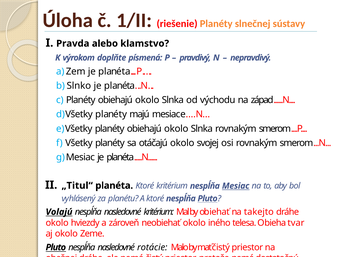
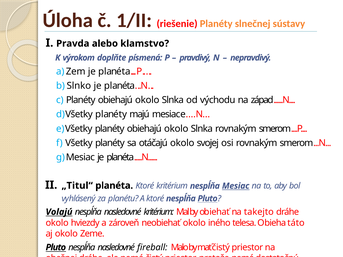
tvar: tvar -> táto (296, 223)
rotácie: rotácie -> fireball (152, 248)
